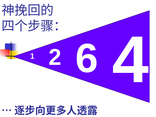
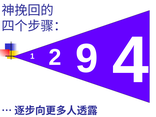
6: 6 -> 9 (87, 59)
